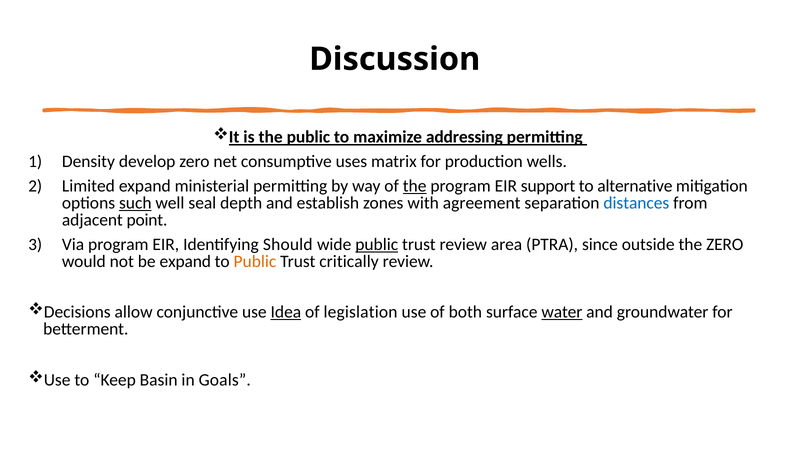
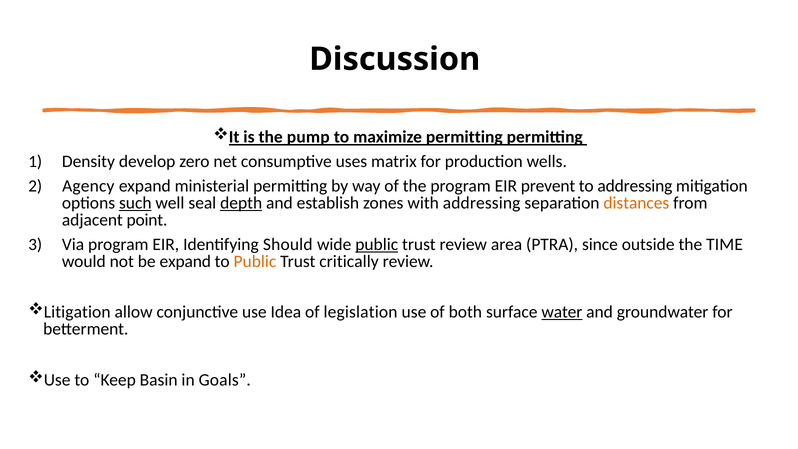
the public: public -> pump (308, 137)
maximize addressing: addressing -> permitting (464, 137)
Limited: Limited -> Agency (88, 186)
the underline: present -> none (415, 186)
support: support -> prevent (548, 186)
to alternative: alternative -> addressing (635, 186)
depth underline: none -> present (241, 203)
with agreement: agreement -> addressing (482, 203)
distances colour: blue -> orange (636, 203)
the ZERO: ZERO -> TIME (725, 244)
Decisions: Decisions -> Litigation (77, 312)
Idea underline: present -> none (286, 312)
